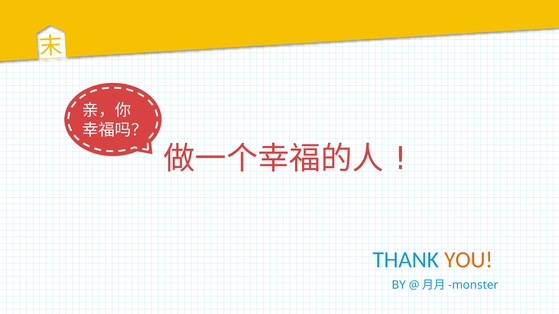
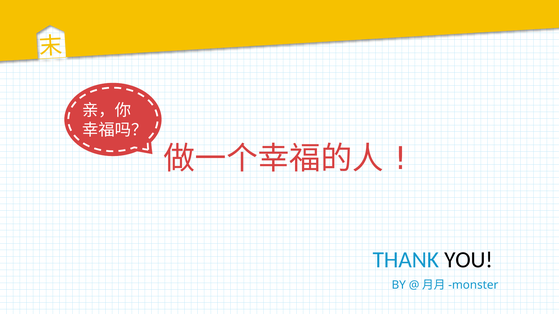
YOU colour: orange -> black (469, 260)
